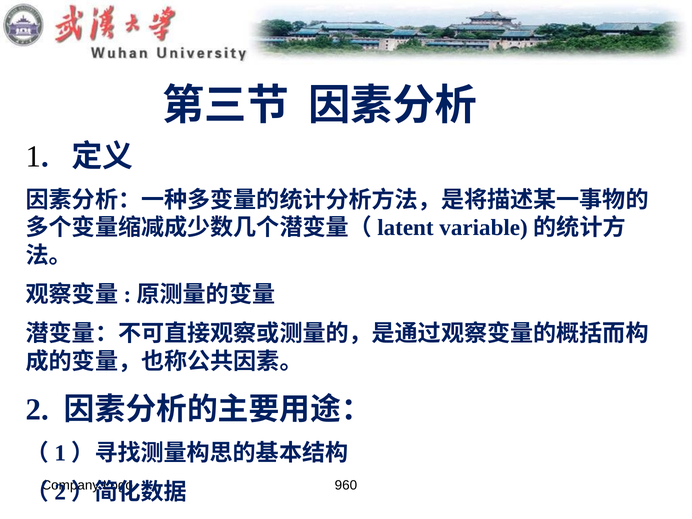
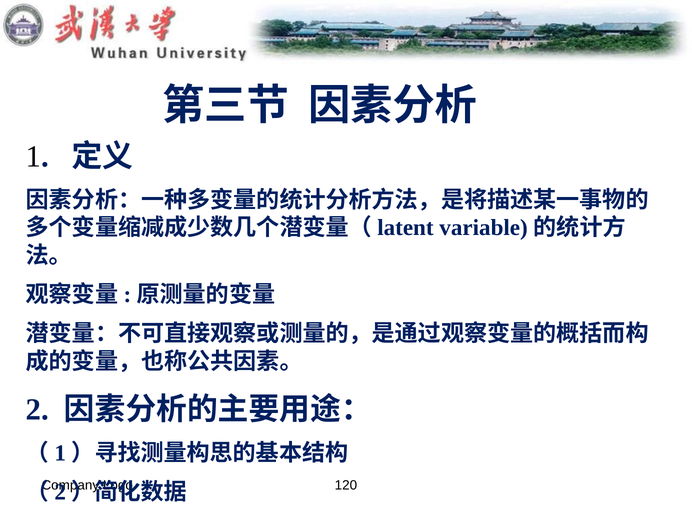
960: 960 -> 120 (346, 485)
